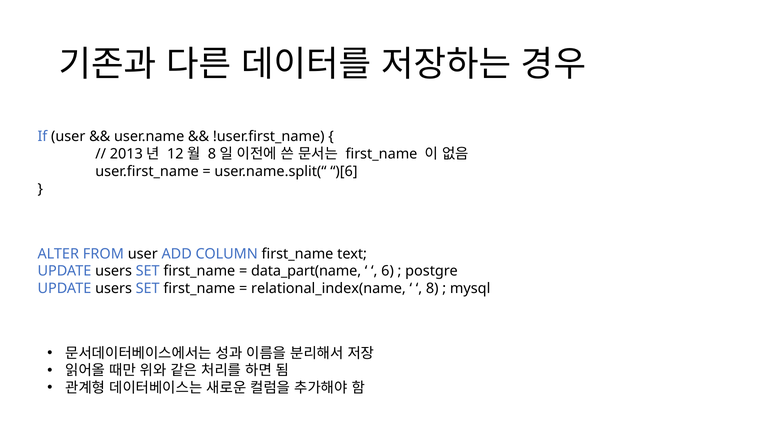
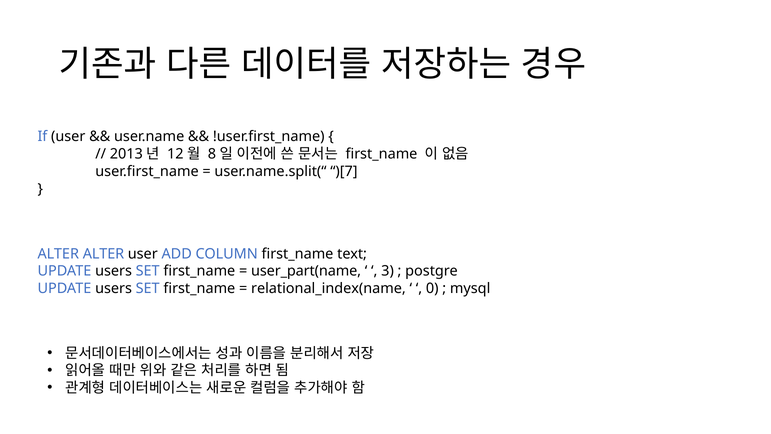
)[6: )[6 -> )[7 (344, 171)
ALTER FROM: FROM -> ALTER (103, 254)
data_part(name: data_part(name -> user_part(name (306, 271)
6: 6 -> 3 (388, 271)
8: 8 -> 0 (432, 288)
